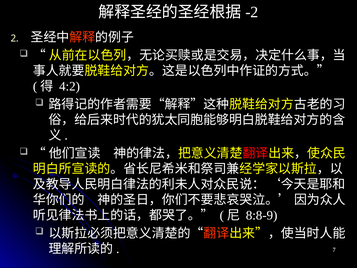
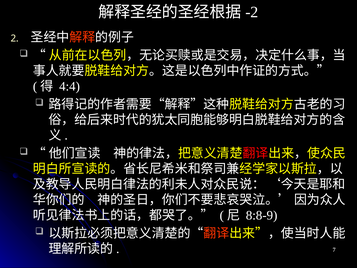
4:2: 4:2 -> 4:4 (70, 86)
